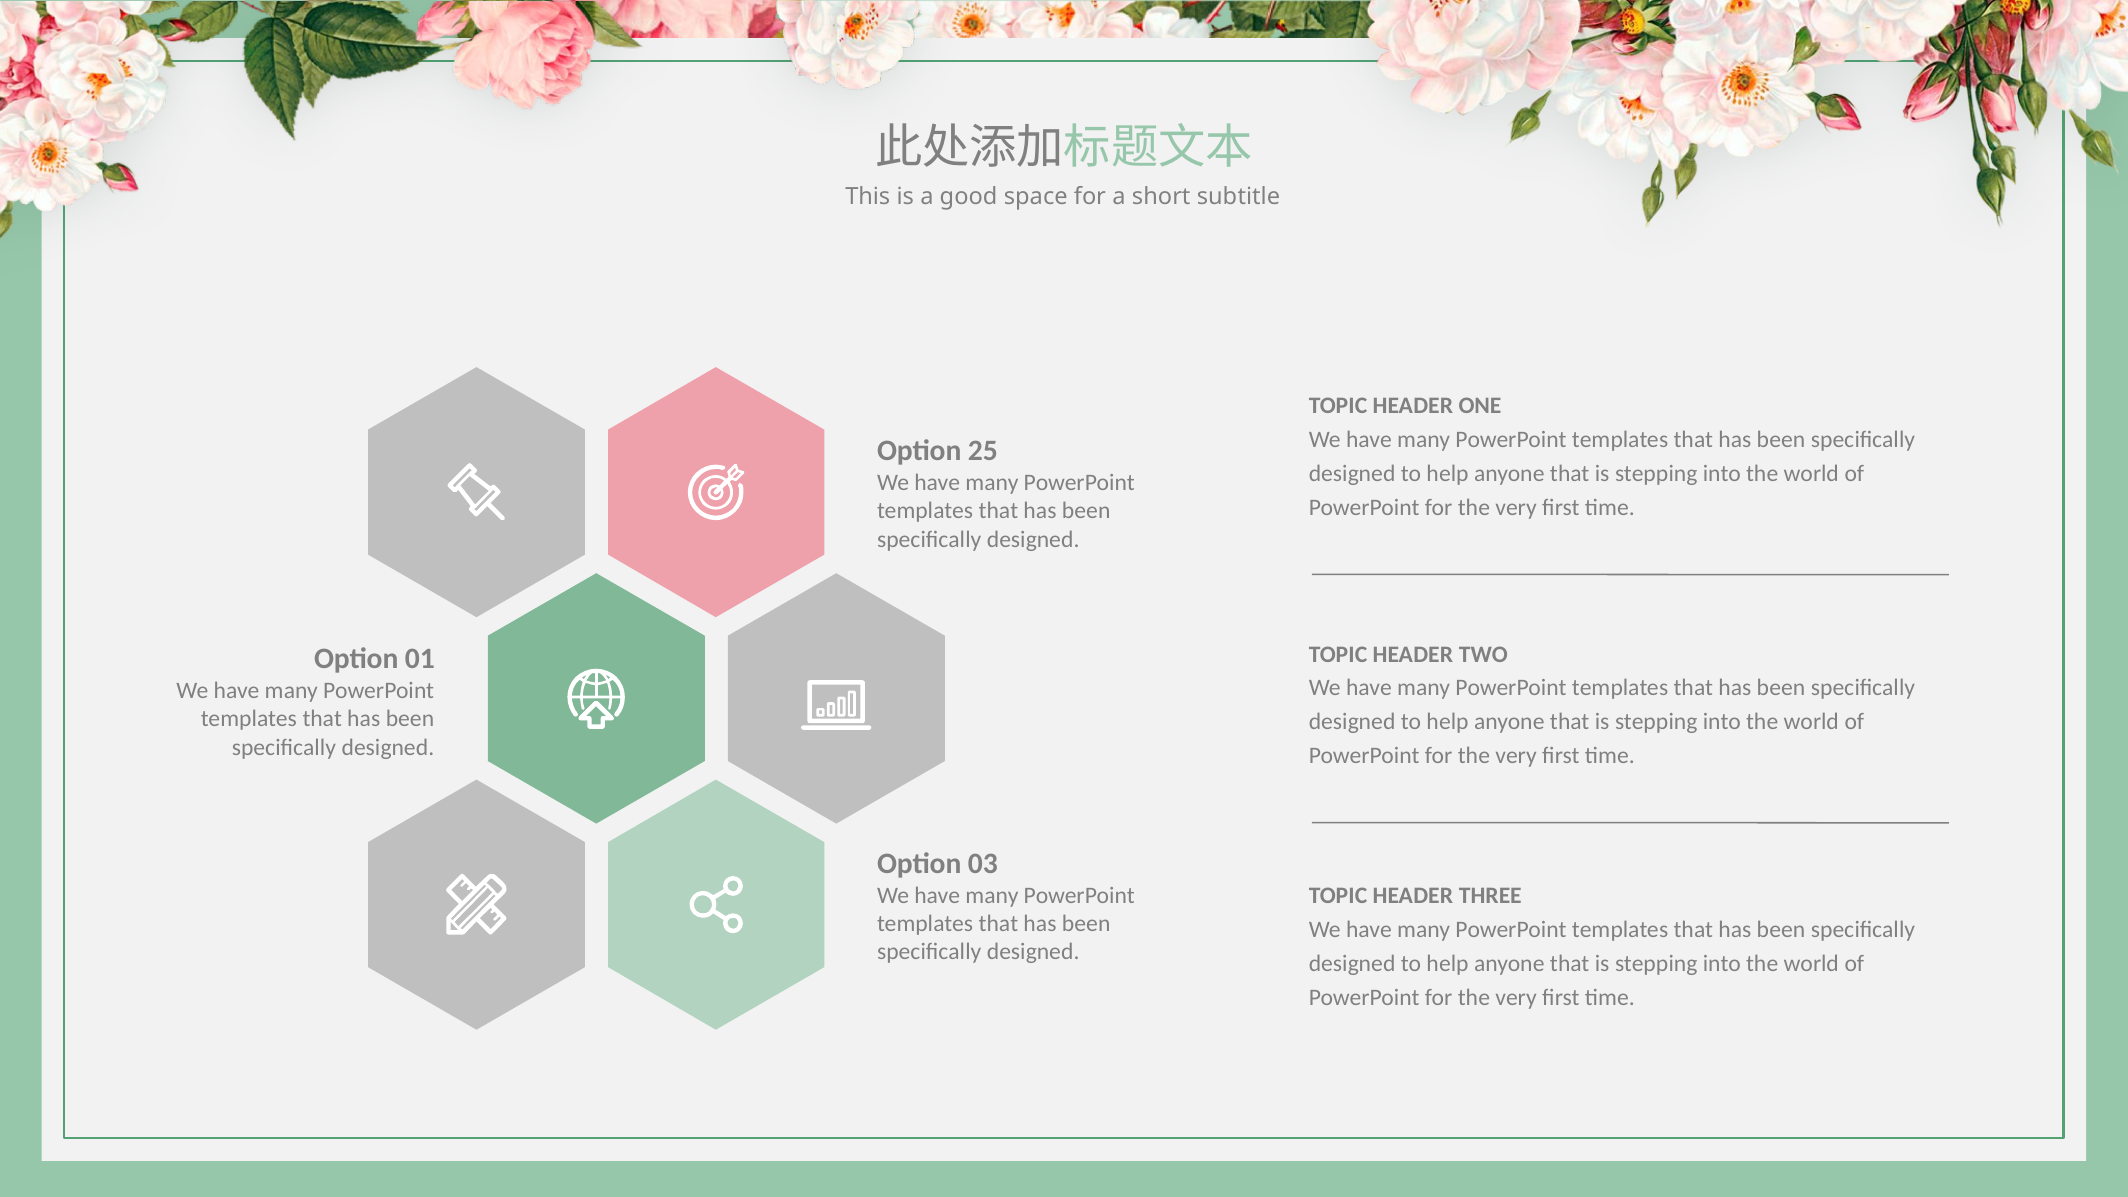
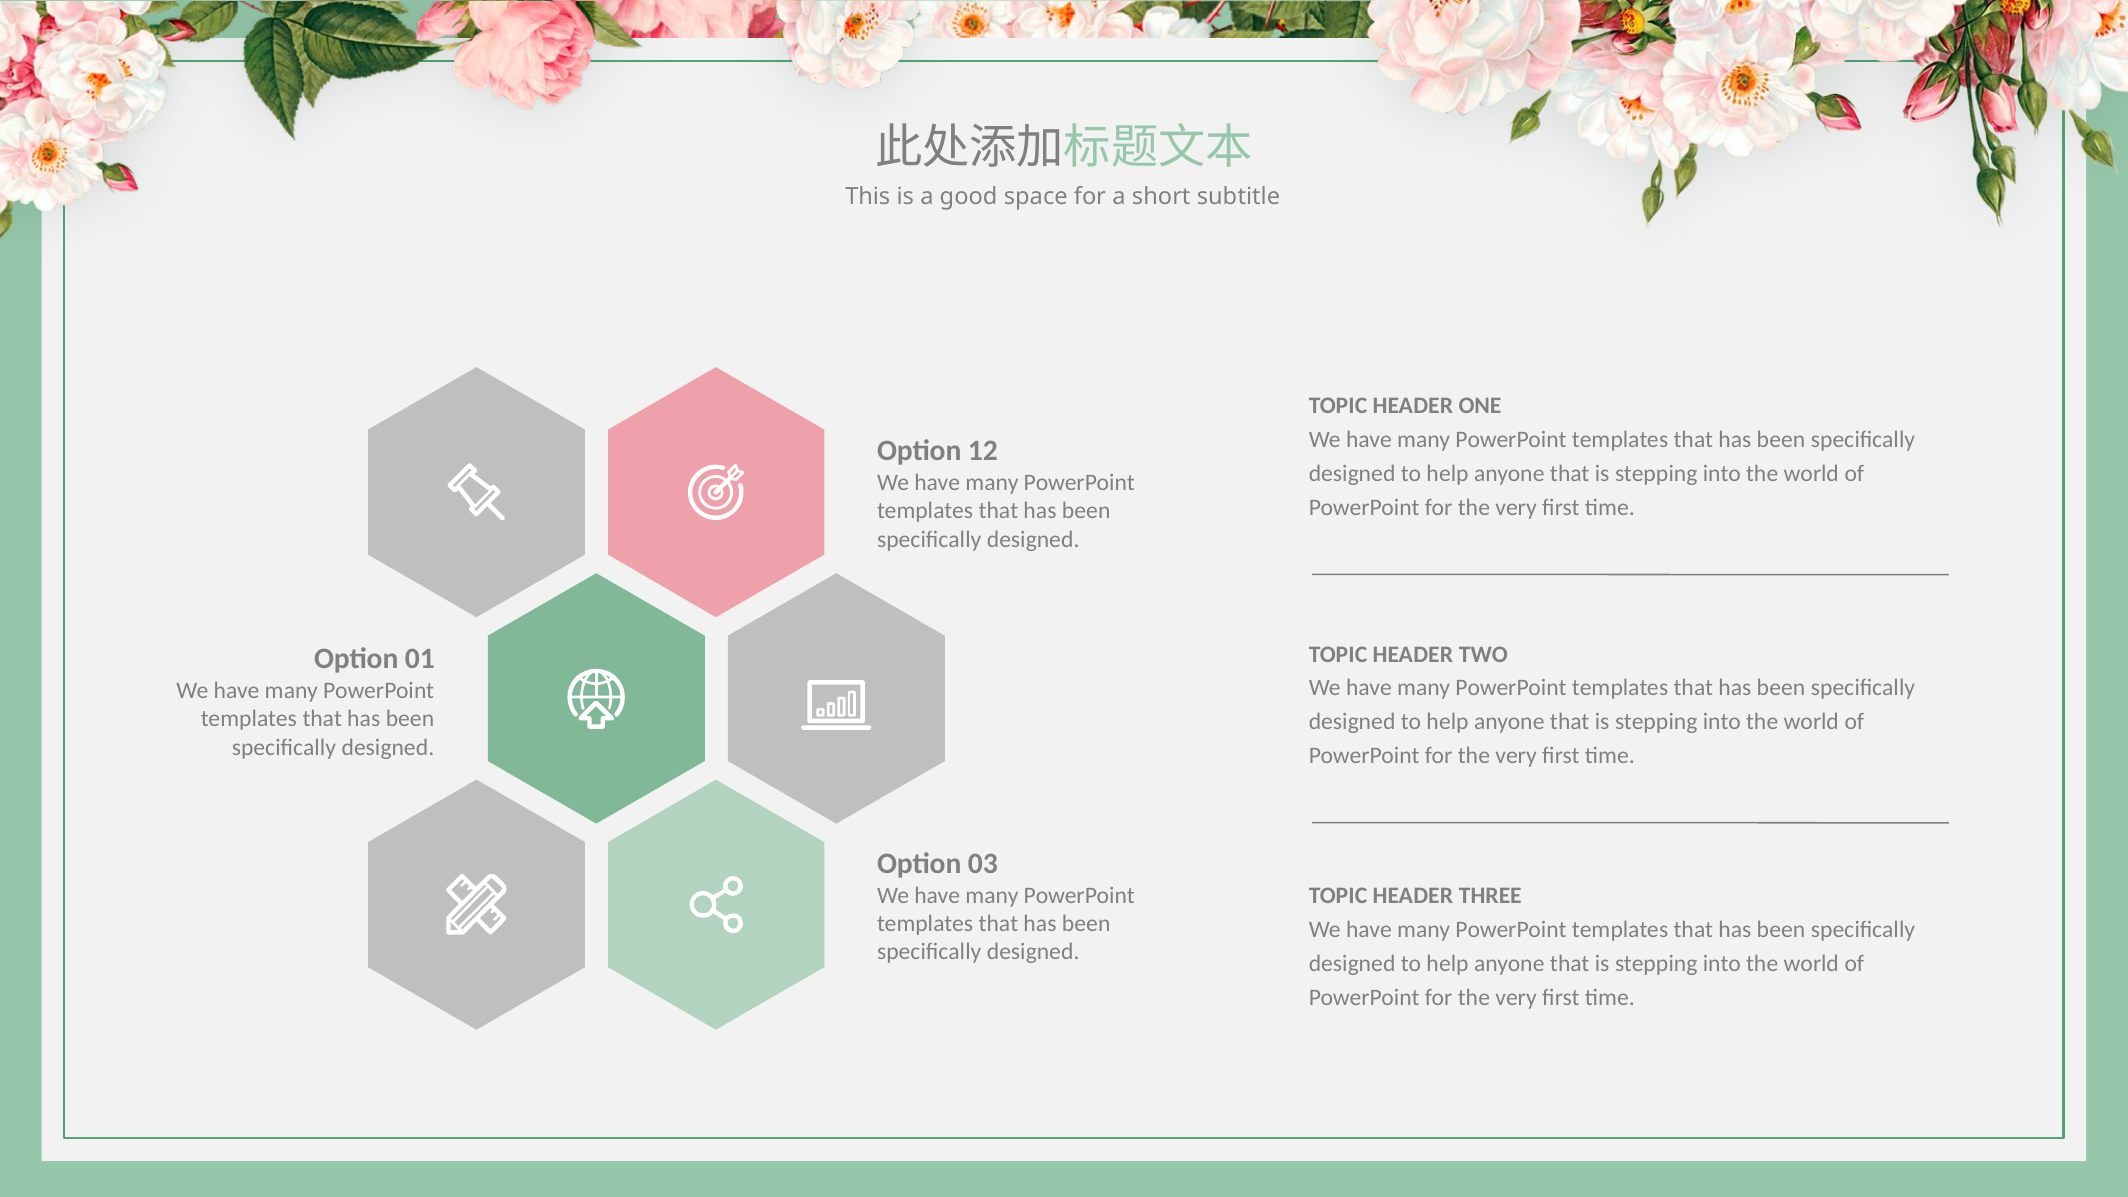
25: 25 -> 12 (983, 451)
